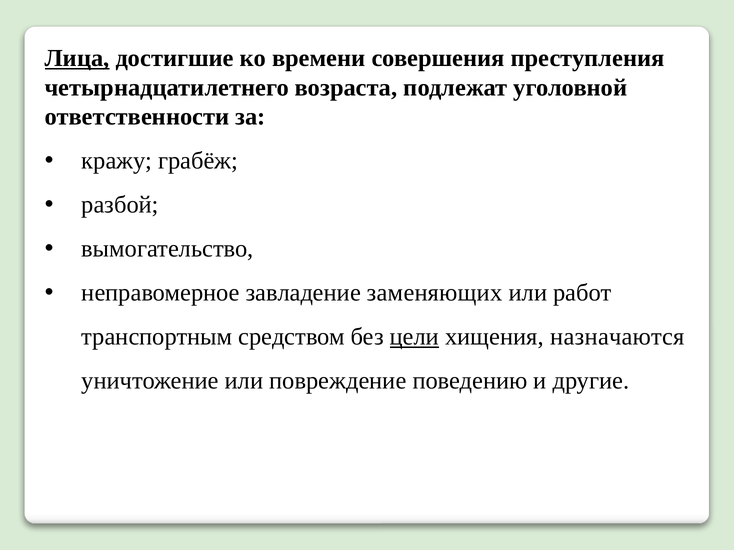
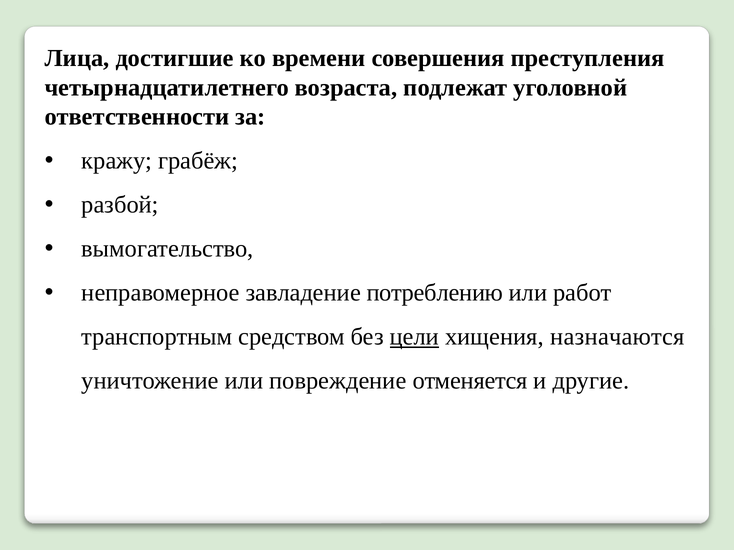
Лица underline: present -> none (77, 58)
заменяющих: заменяющих -> потреблению (435, 293)
поведению: поведению -> отменяется (470, 381)
